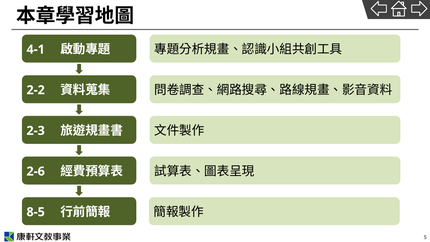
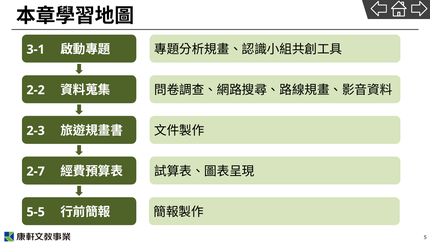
4-1: 4-1 -> 3-1 (36, 49)
2-6: 2-6 -> 2-7 (36, 171)
8-5: 8-5 -> 5-5 (36, 212)
